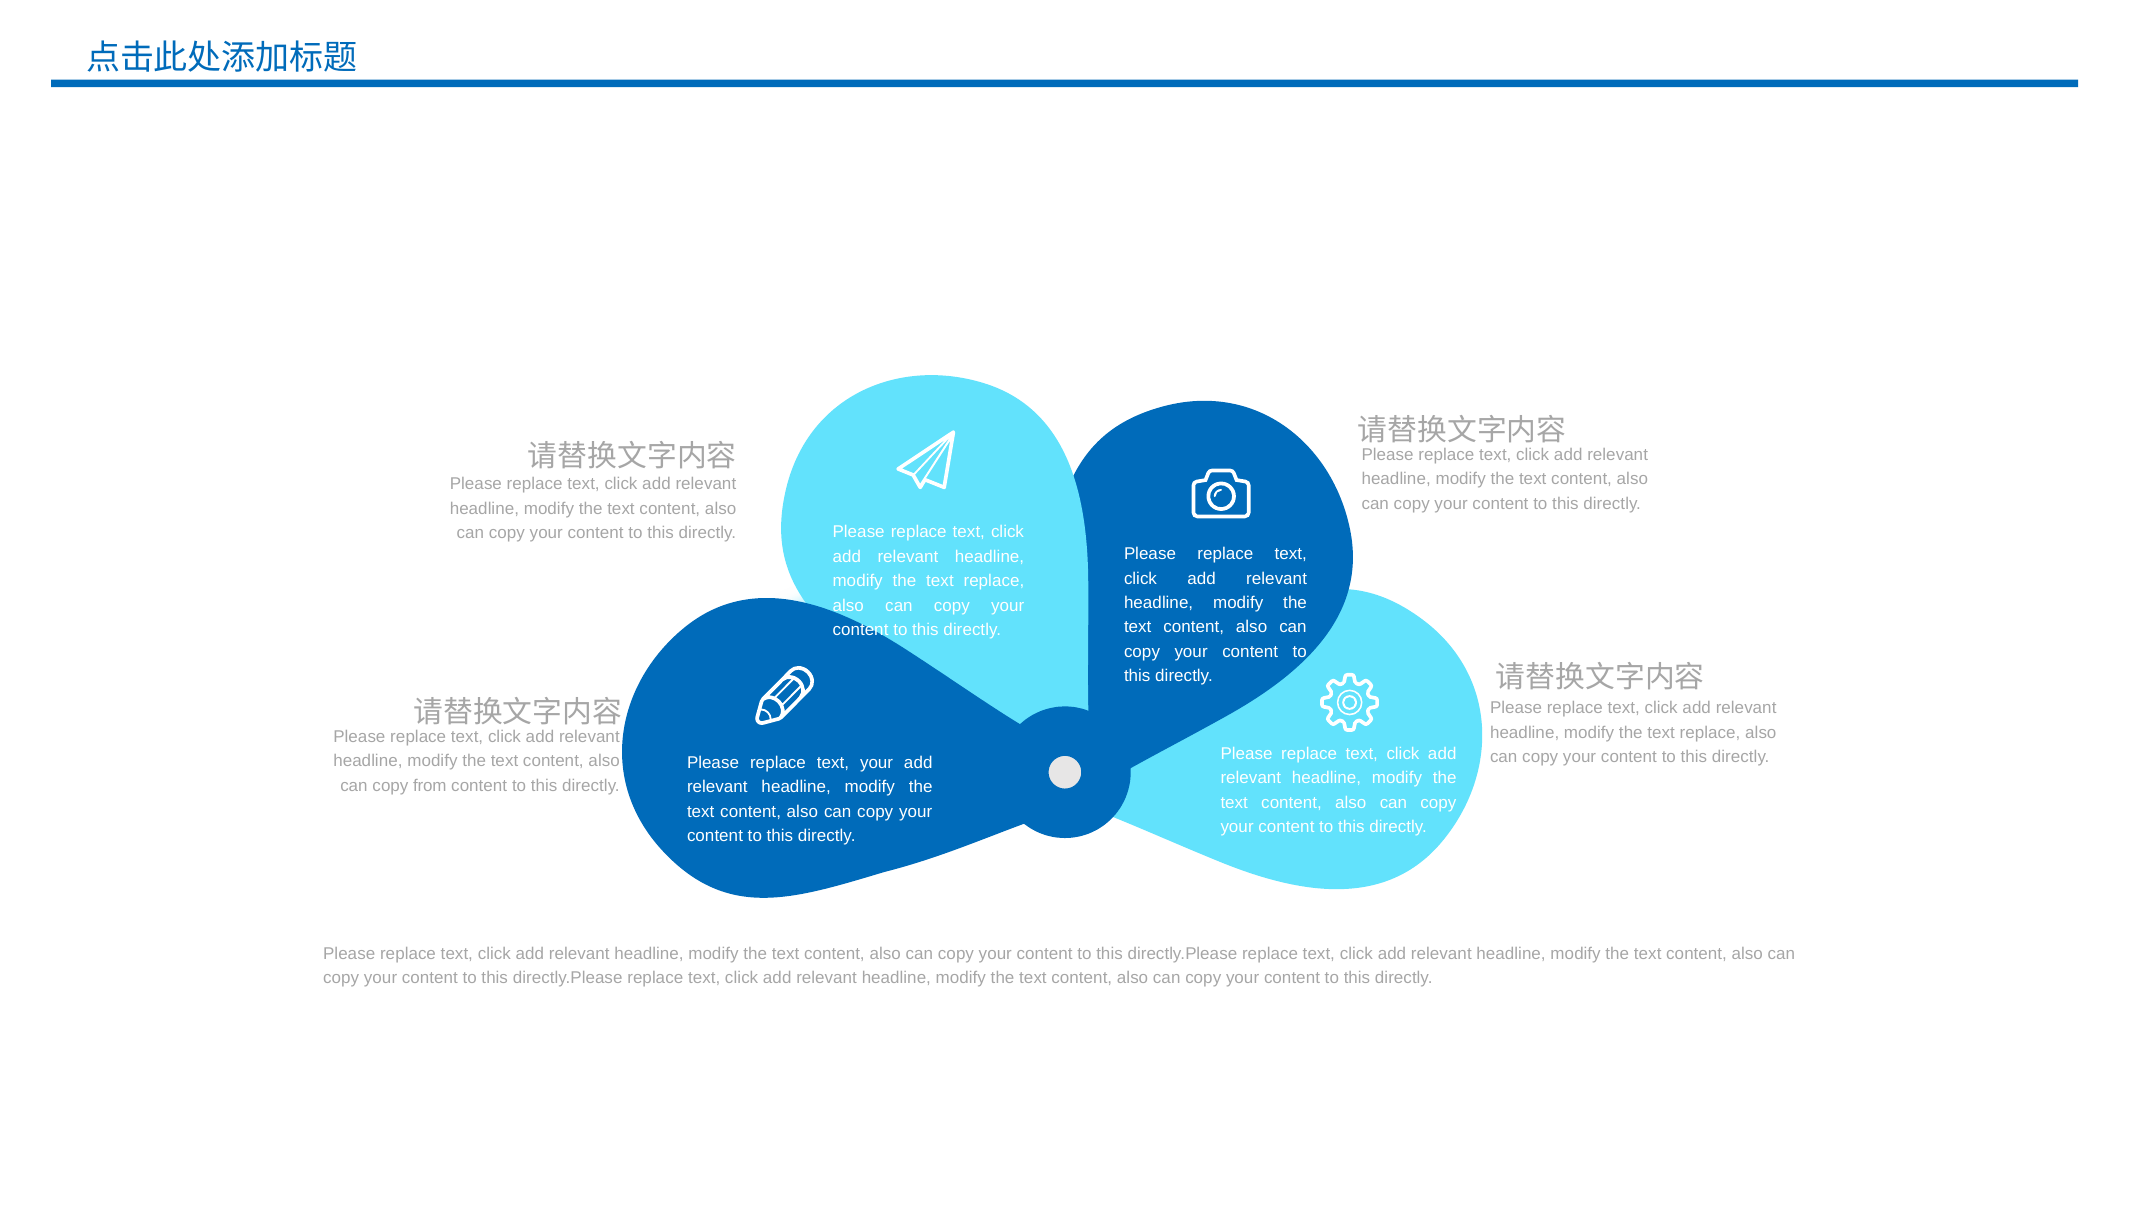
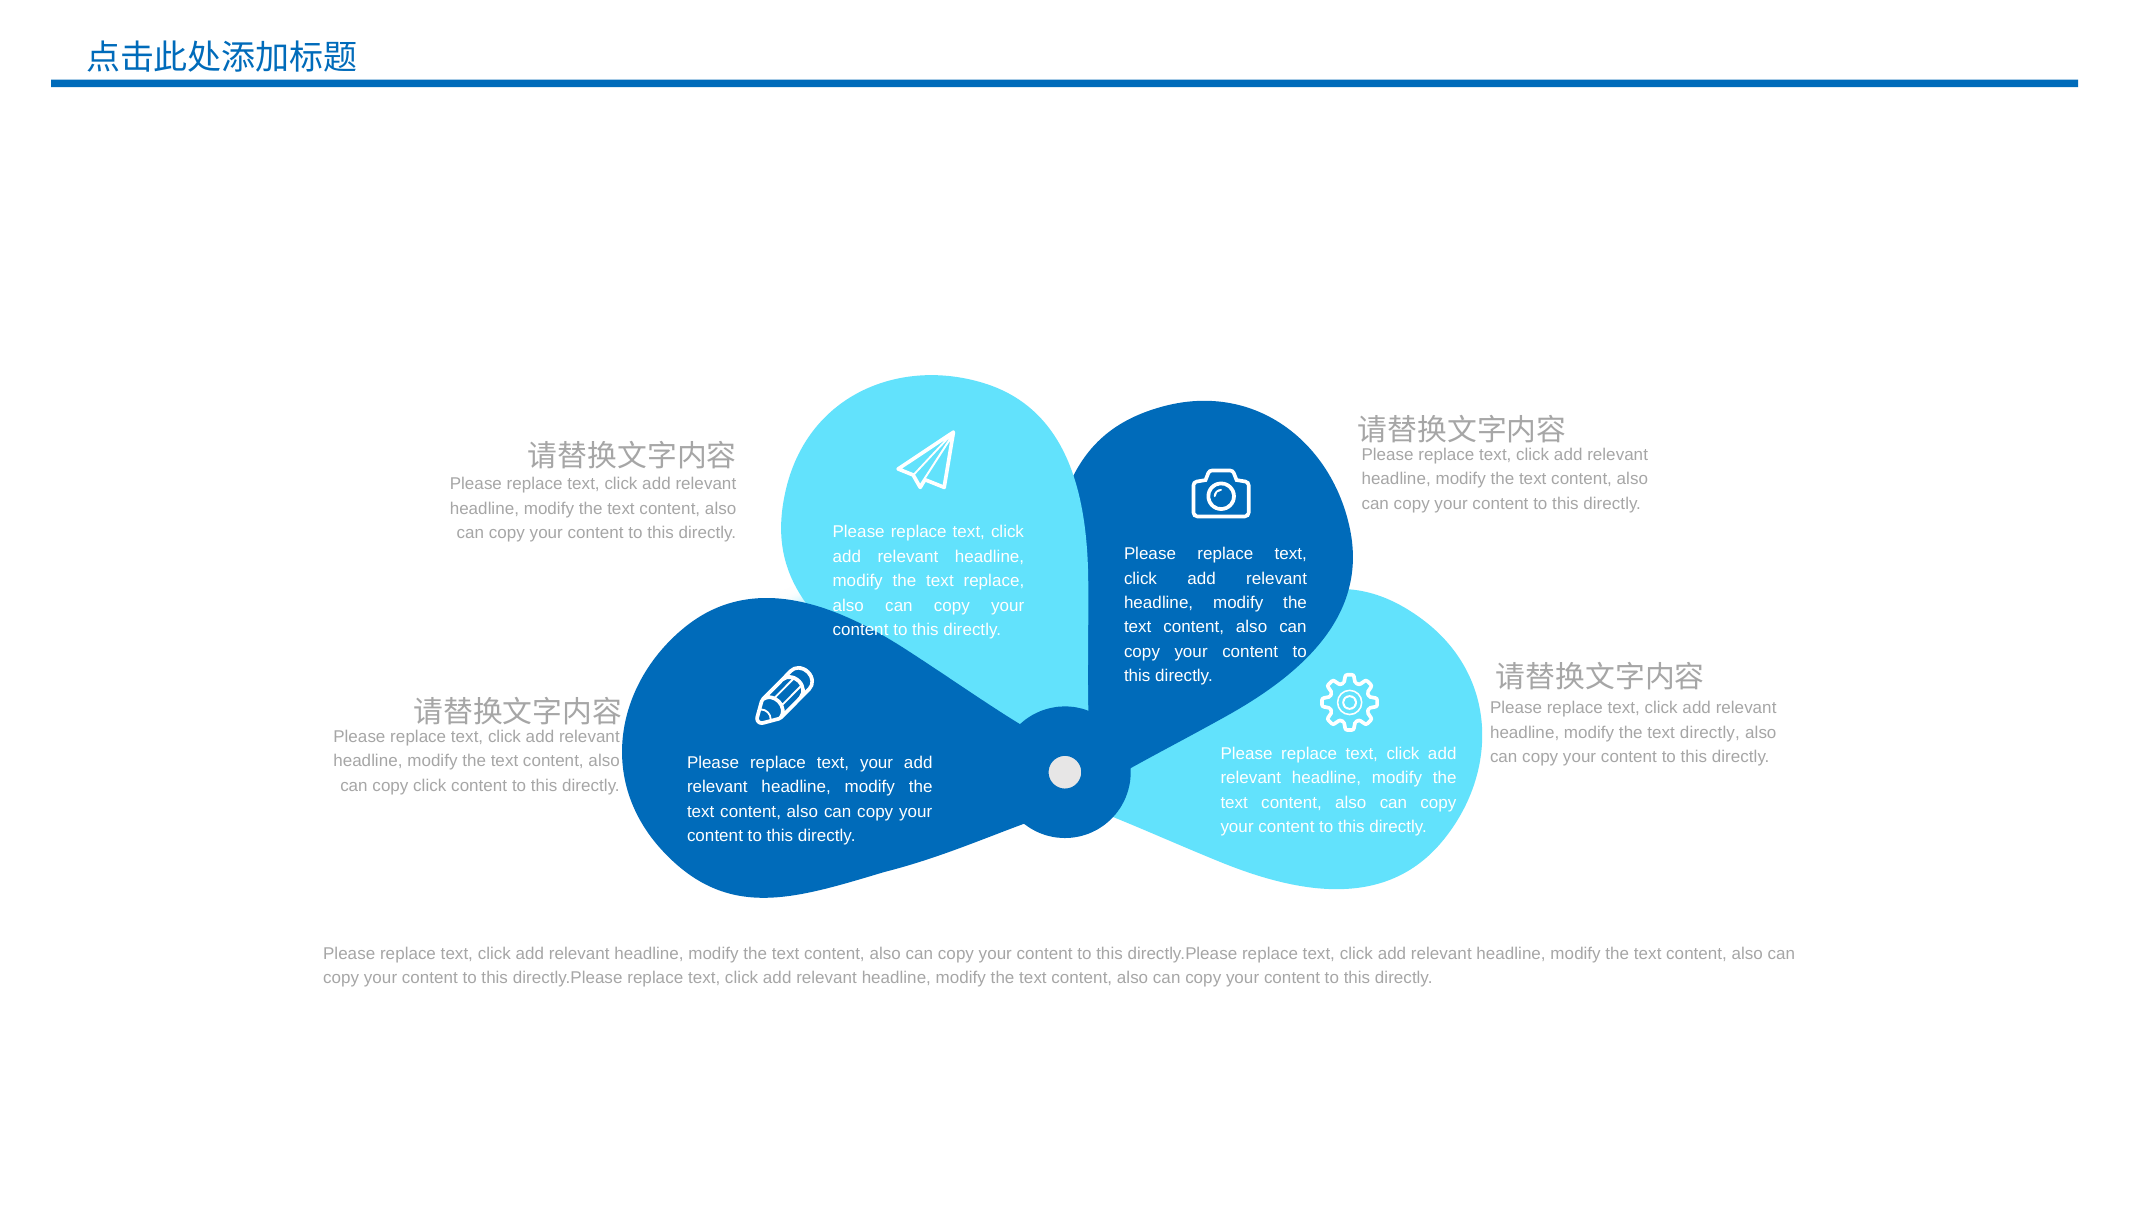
replace: replace -> directly (1710, 732)
copy from: from -> click (430, 785)
